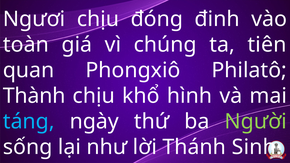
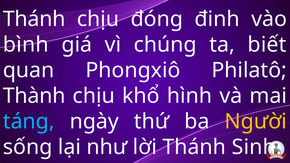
Ngươi: Ngươi -> Thánh (34, 19)
toàn: toàn -> bình (26, 45)
tiên: tiên -> biết (267, 45)
Người colour: light green -> yellow (256, 121)
